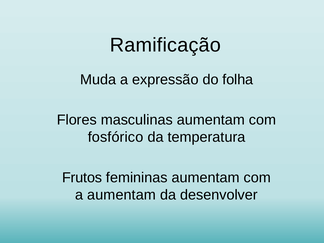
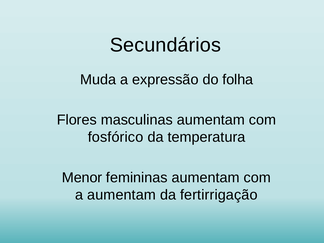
Ramificação: Ramificação -> Secundários (165, 45)
Frutos: Frutos -> Menor (82, 178)
desenvolver: desenvolver -> fertirrigação (219, 195)
